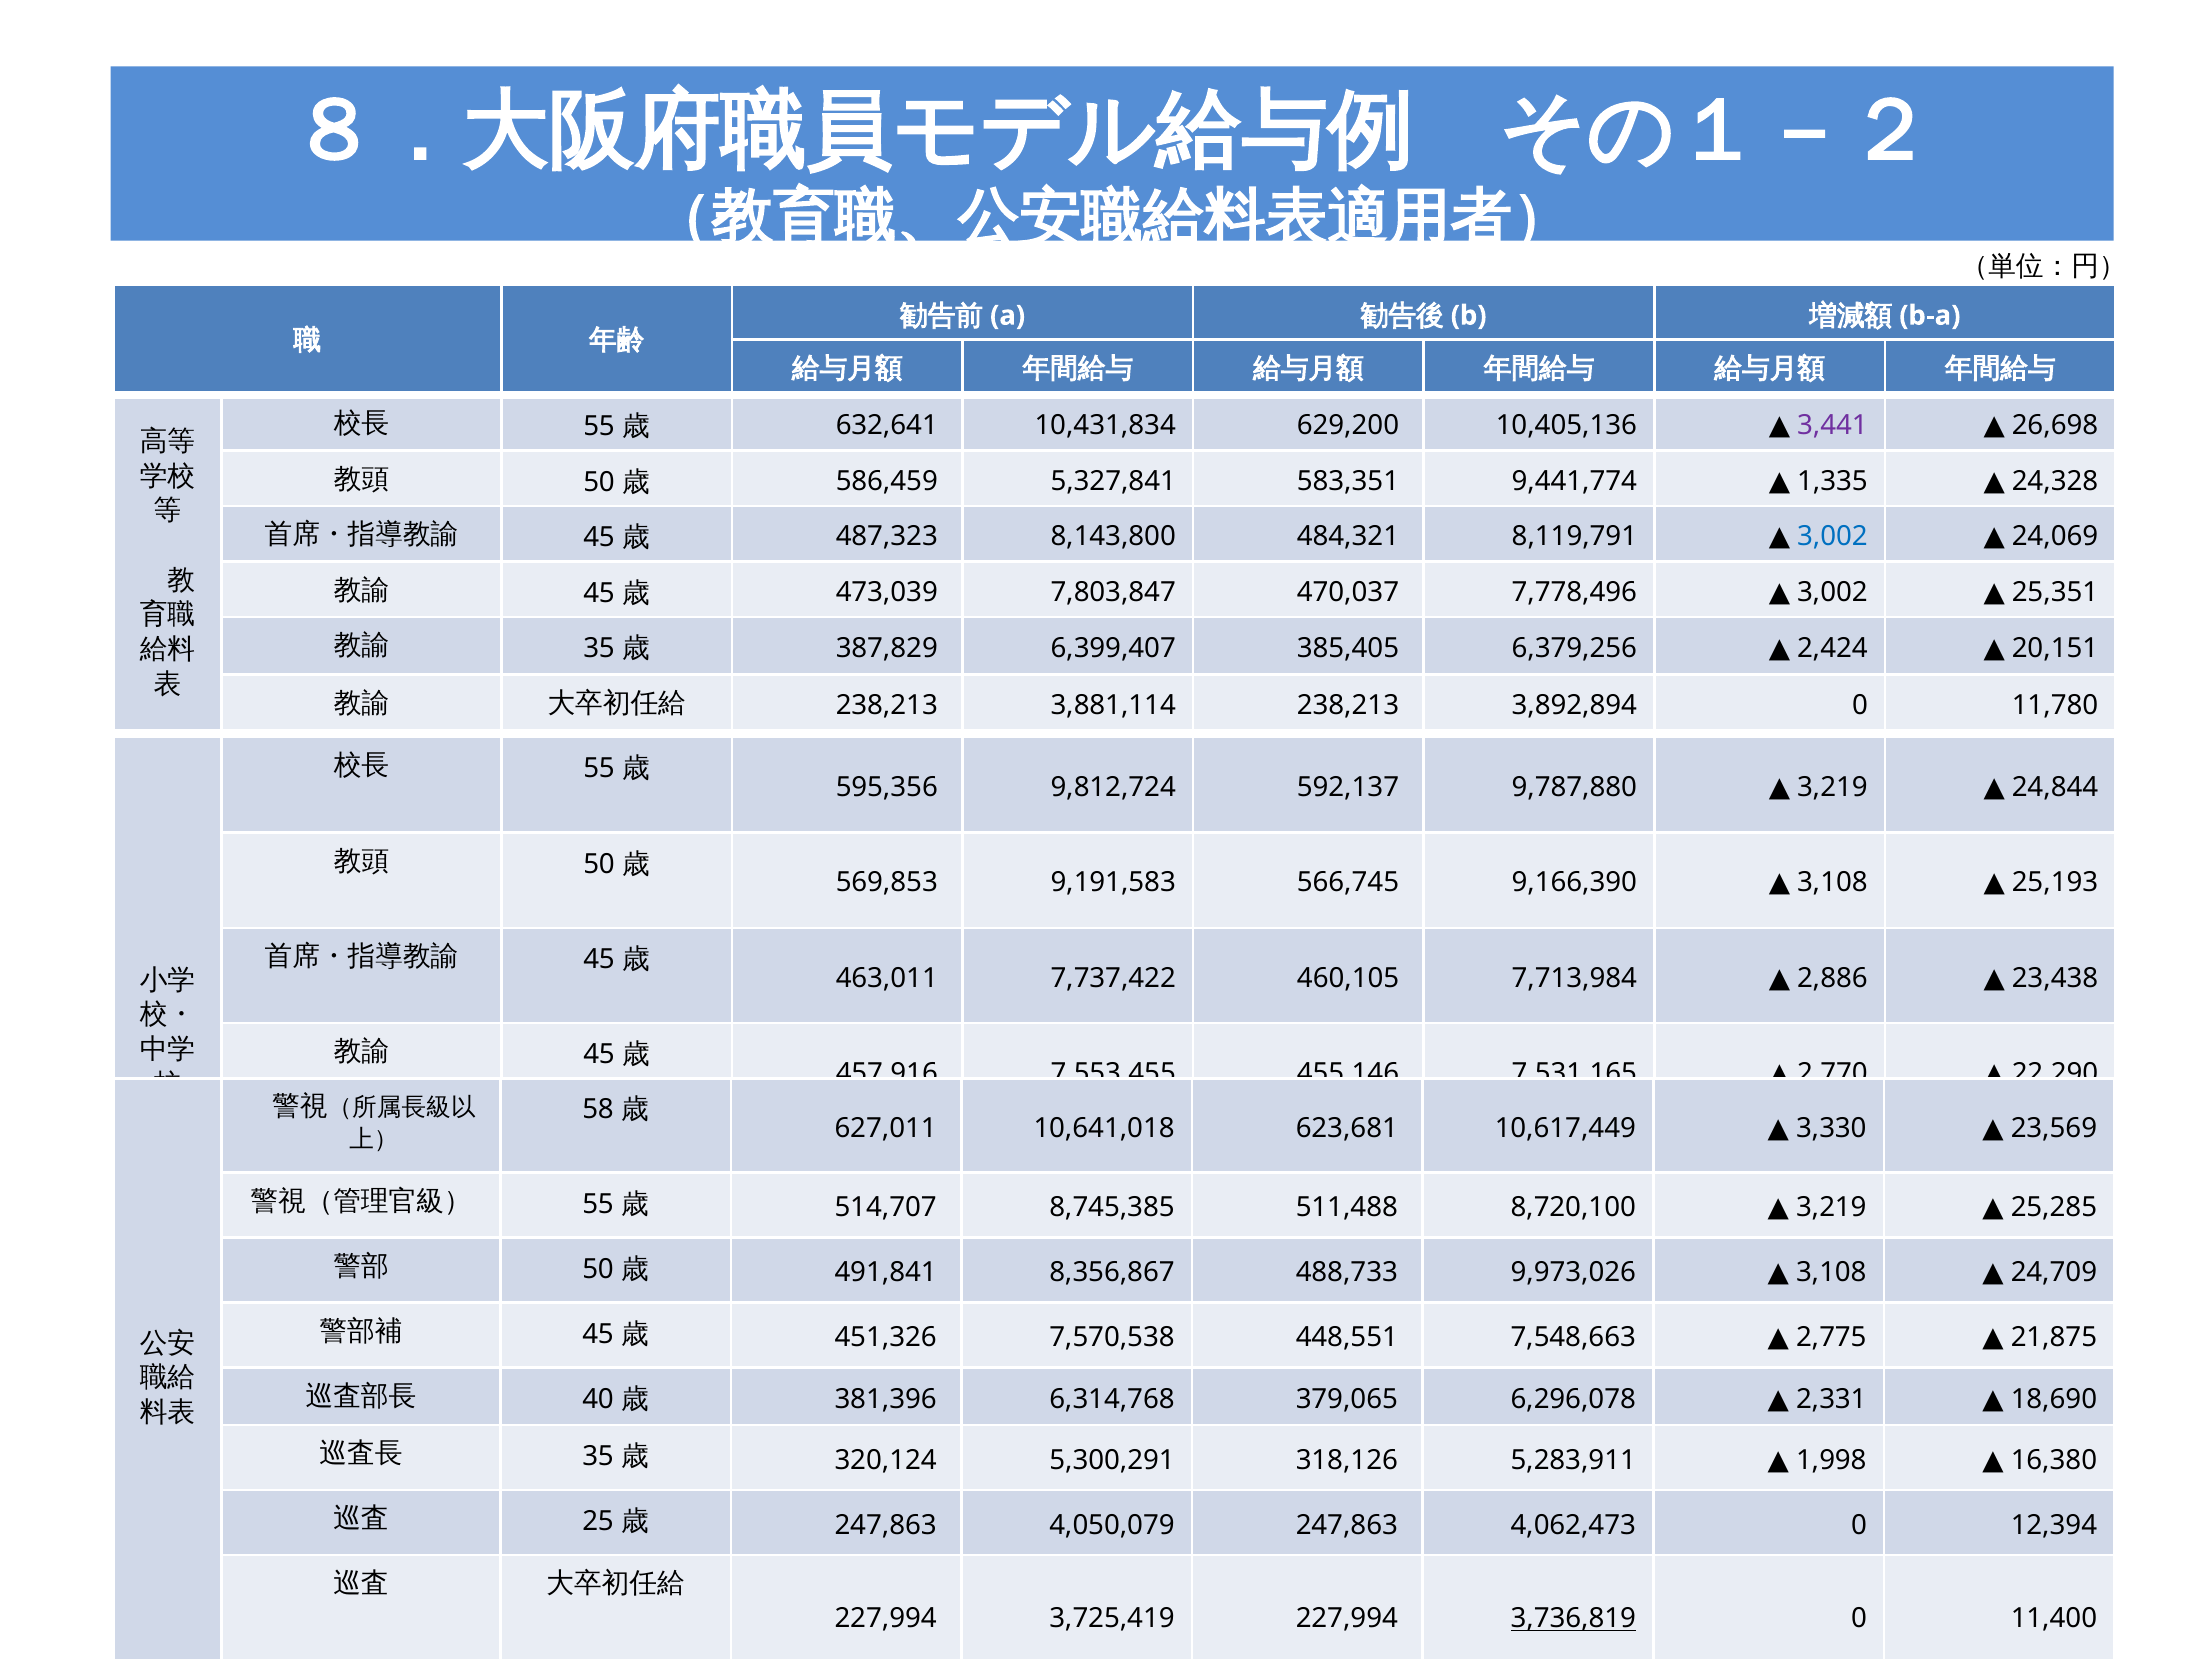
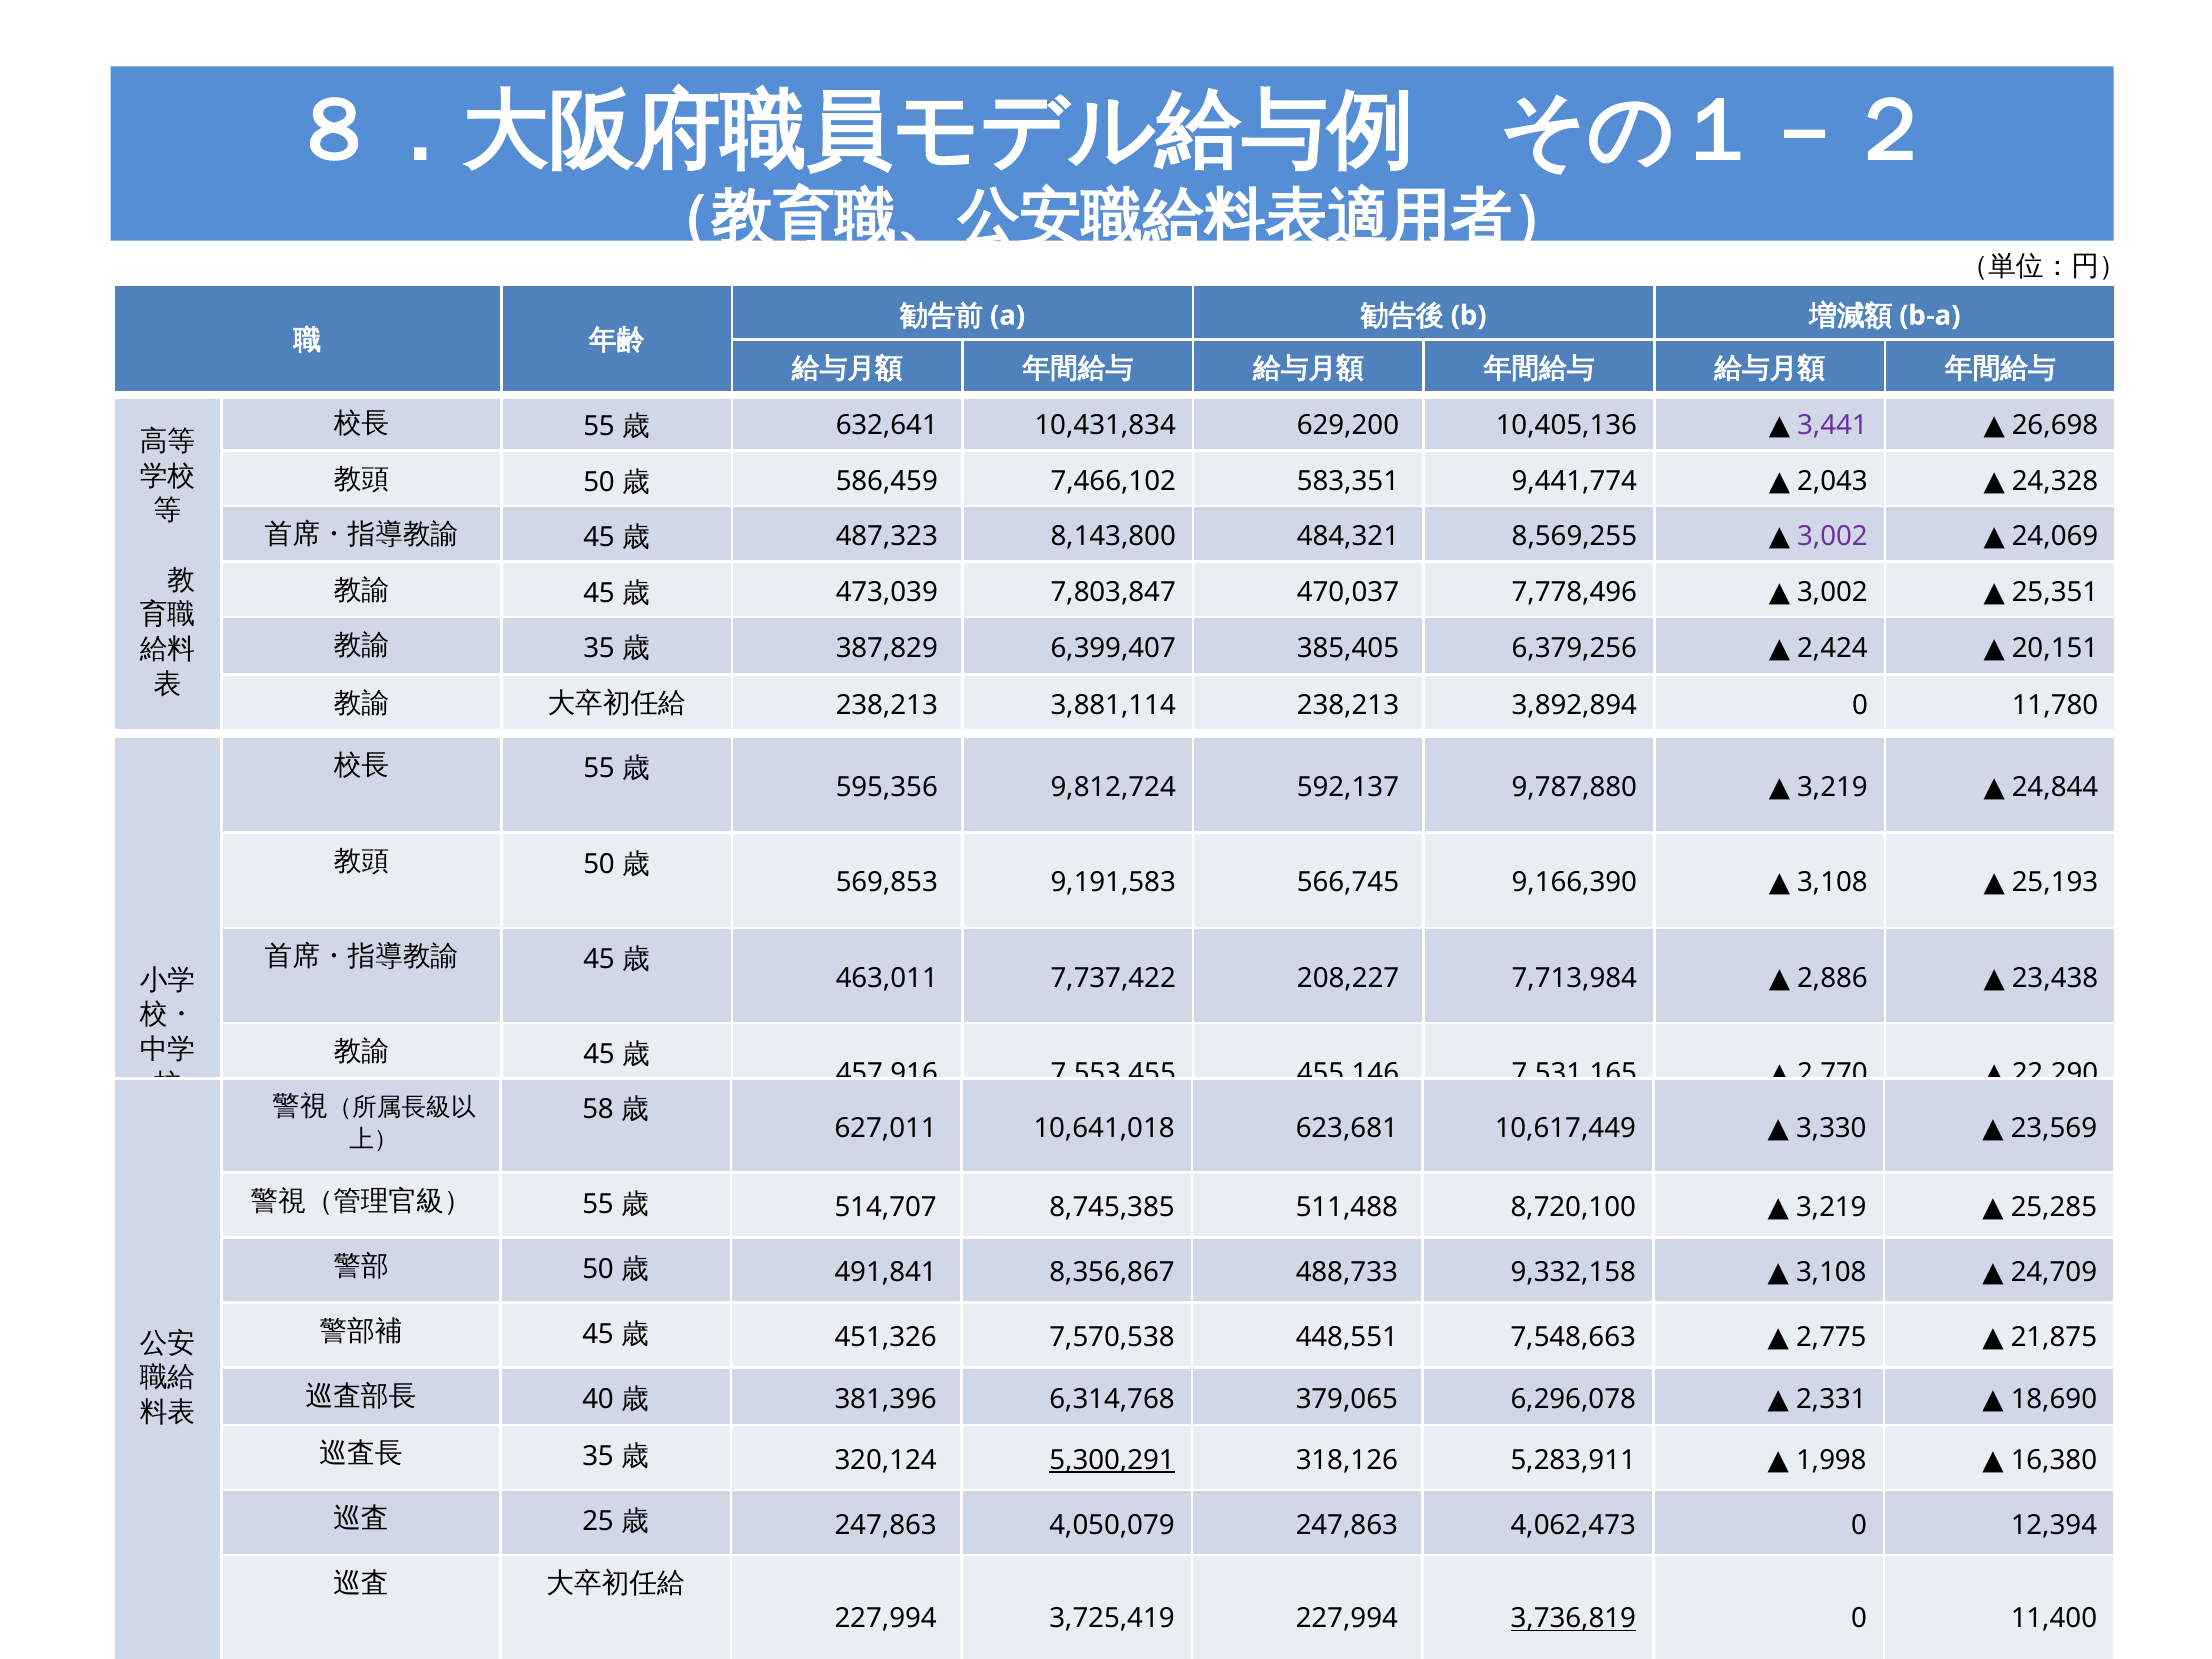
5,327,841: 5,327,841 -> 7,466,102 (1113, 481)
1,335: 1,335 -> 2,043 (1832, 481)
8,119,791: 8,119,791 -> 8,569,255 (1574, 537)
3,002 colour: blue -> purple (1832, 537)
460,105: 460,105 -> 208,227 (1348, 978)
9,973,026: 9,973,026 -> 9,332,158 (1573, 1273)
5,300,291 underline: none -> present (1112, 1460)
